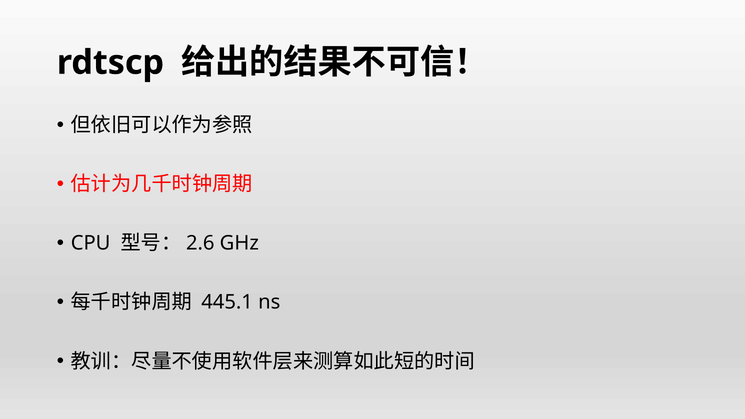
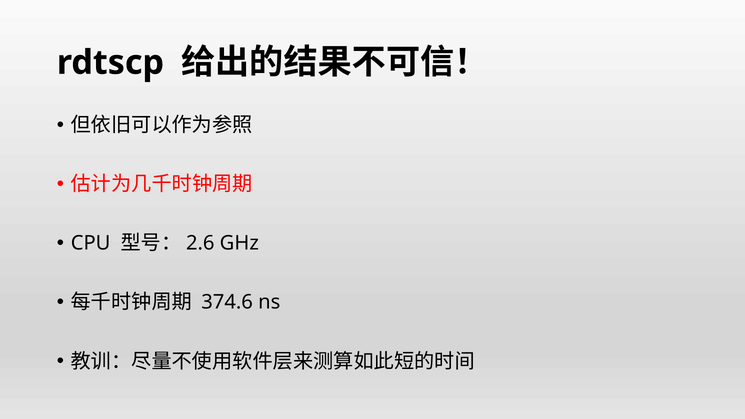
445.1: 445.1 -> 374.6 (227, 302)
